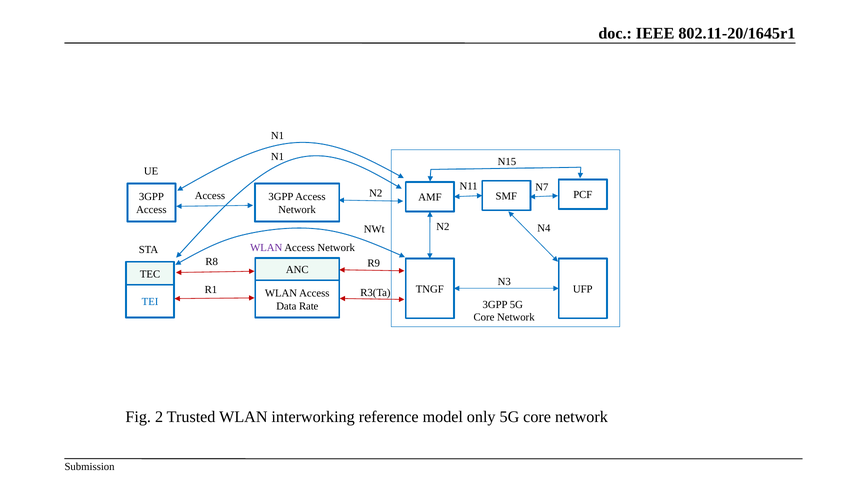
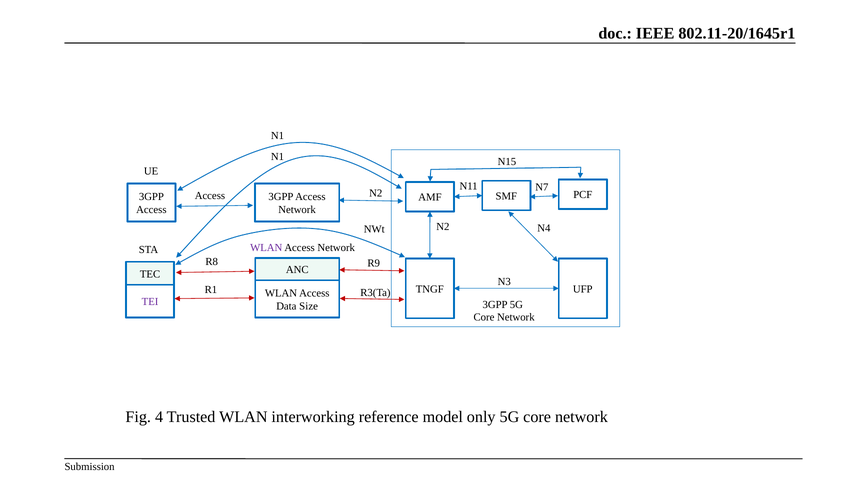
TEI colour: blue -> purple (150, 302)
Rate: Rate -> Size (309, 306)
2: 2 -> 4 (159, 417)
